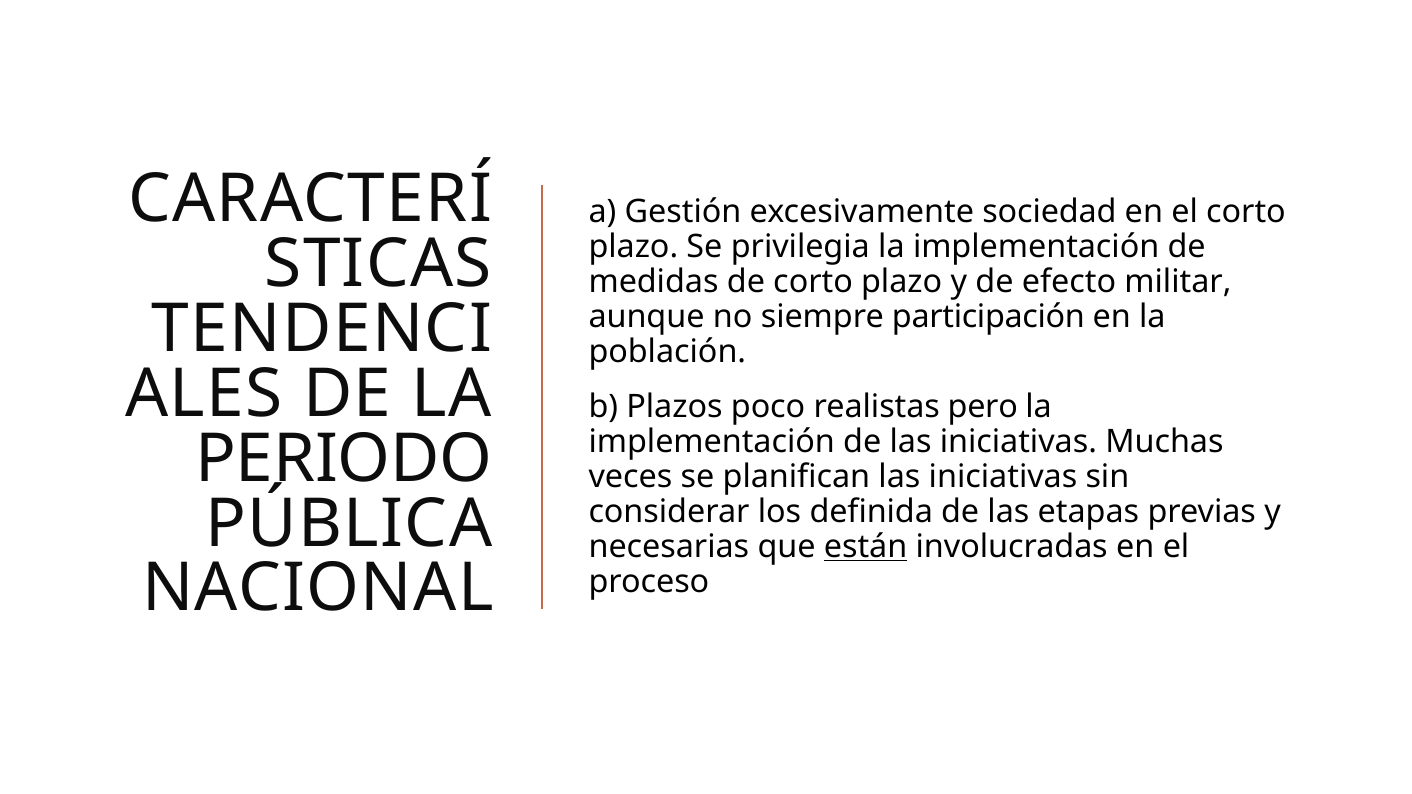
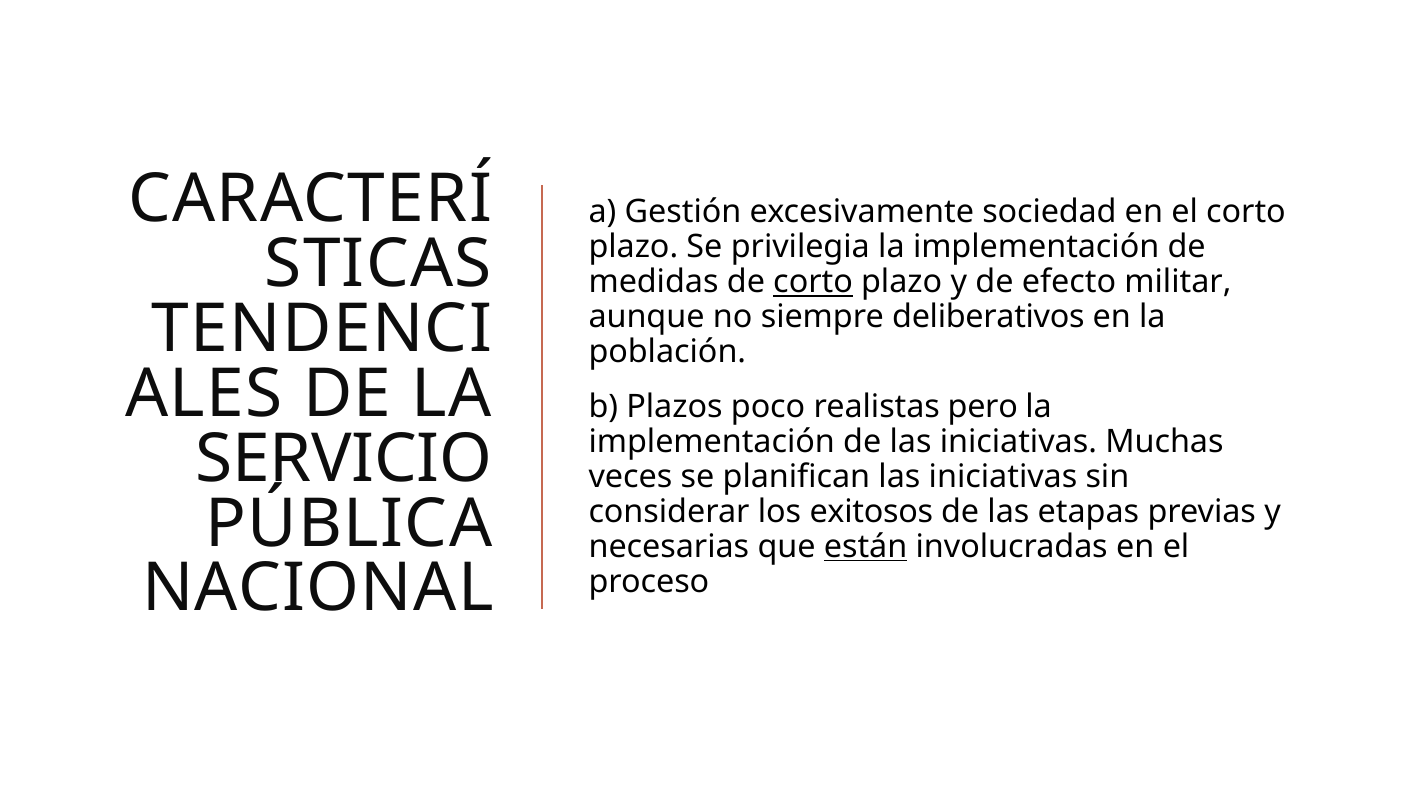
corto underline: none -> present (813, 282)
participación: participación -> deliberativos (988, 317)
PERIODO: PERIODO -> SERVICIO (344, 459)
definida: definida -> exitosos (871, 512)
